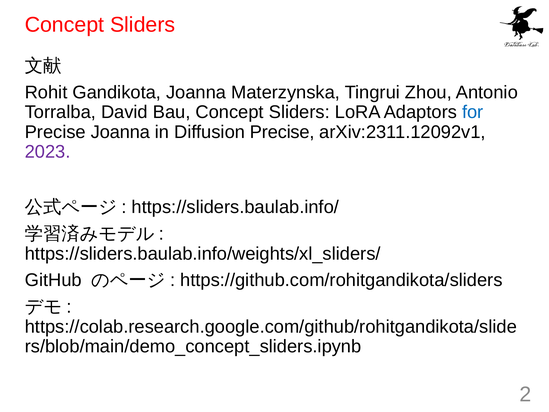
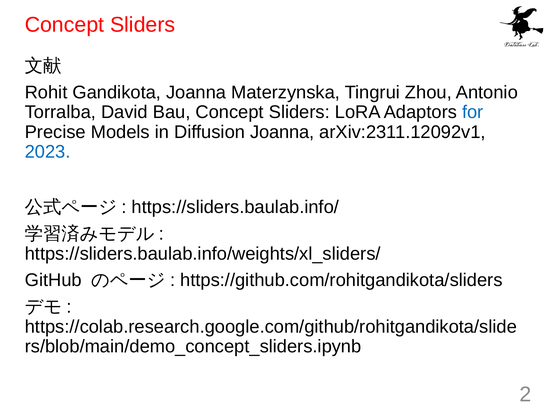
Precise Joanna: Joanna -> Models (120, 132)
Diffusion Precise: Precise -> Joanna (282, 132)
2023 colour: purple -> blue (48, 152)
